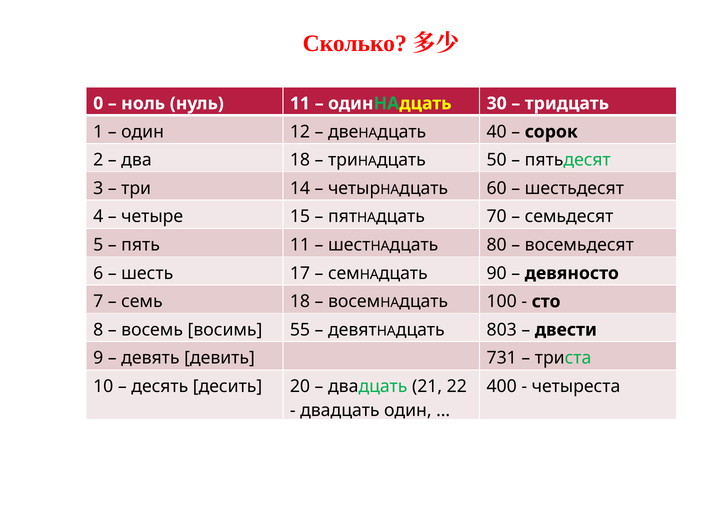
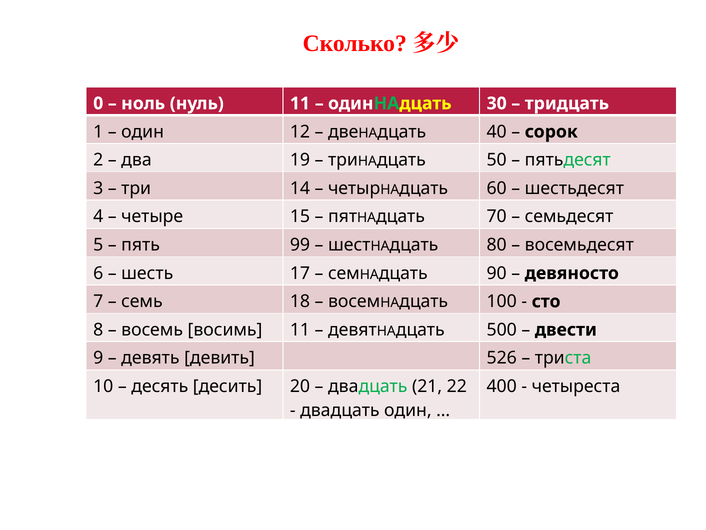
два 18: 18 -> 19 (300, 160)
пять 11: 11 -> 99 (300, 245)
восимь 55: 55 -> 11 (300, 329)
803: 803 -> 500 (502, 329)
731: 731 -> 526 (502, 358)
